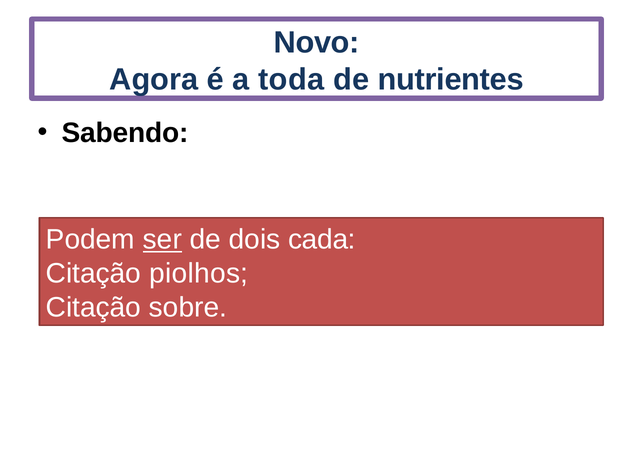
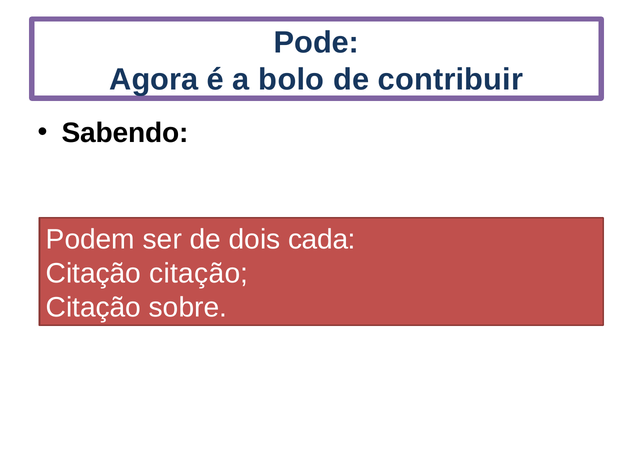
Novo: Novo -> Pode (316, 43)
toda: toda -> bolo (291, 80)
nutrientes: nutrientes -> contribuir (450, 80)
ser underline: present -> none (162, 240)
piolhos: piolhos -> citação (199, 273)
